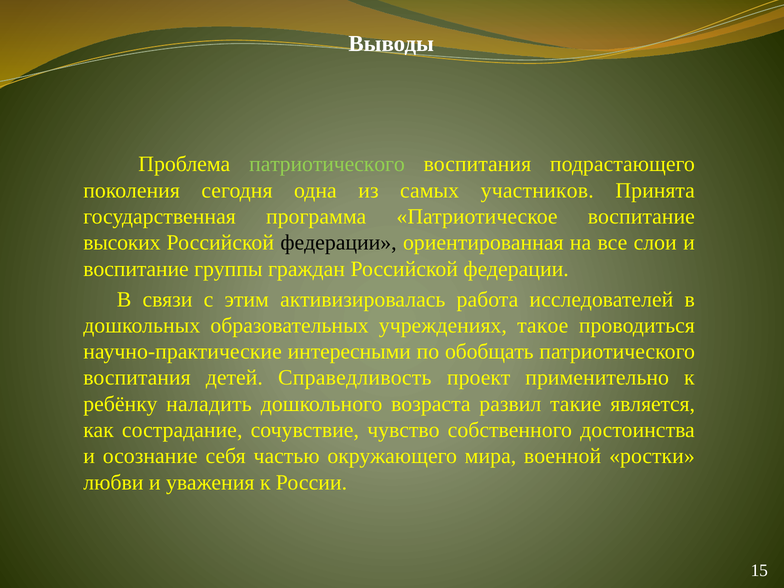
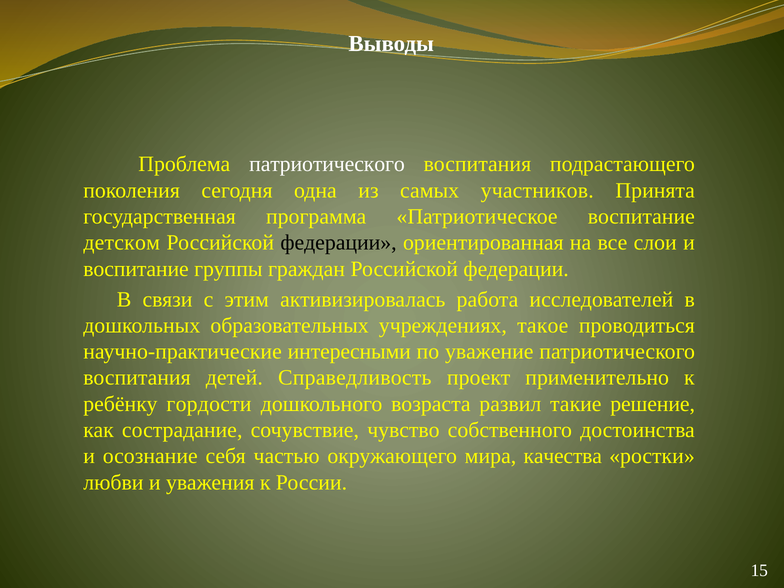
патриотического colour: light green -> white (327, 164)
высоких: высоких -> детском (122, 243)
обобщать: обобщать -> уважение (489, 352)
наладить: наладить -> гордости (209, 404)
является: является -> решение (653, 404)
военной: военной -> качества (563, 456)
